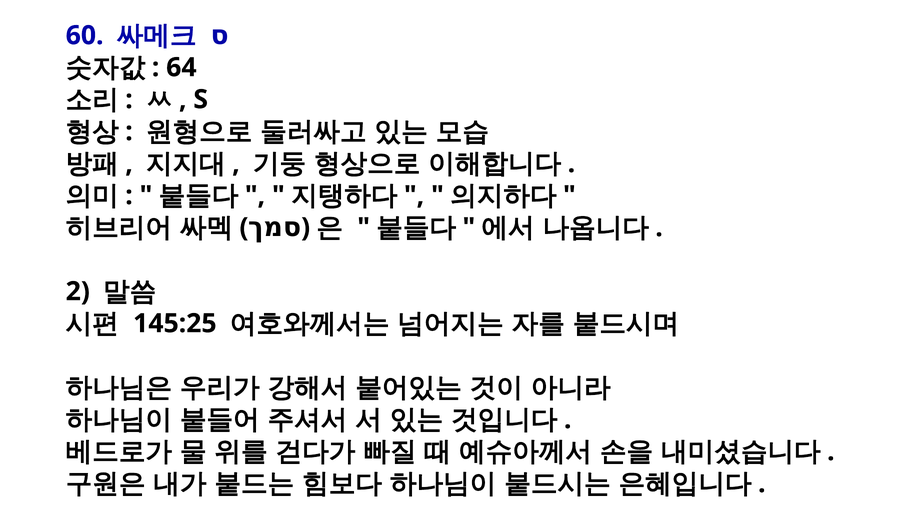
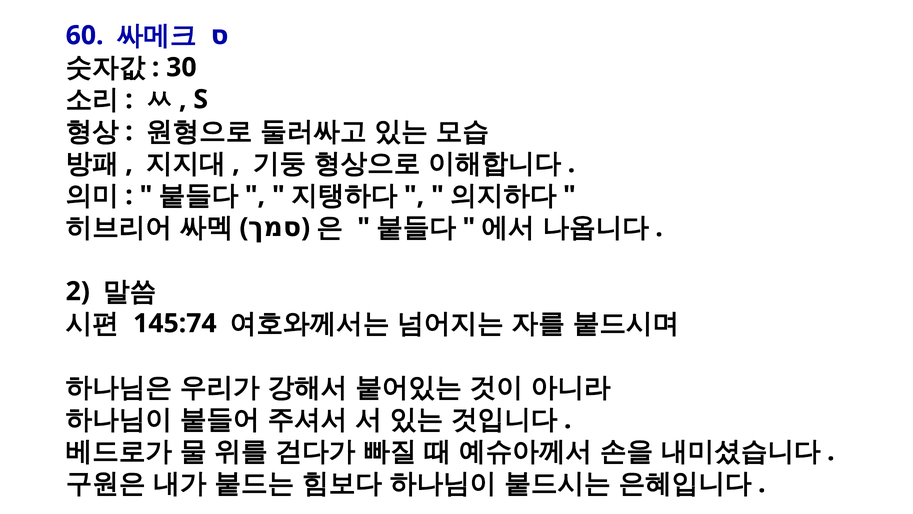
64: 64 -> 30 (181, 67)
145:25: 145:25 -> 145:74 (175, 323)
